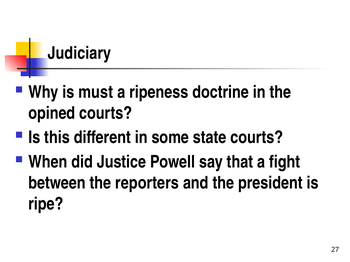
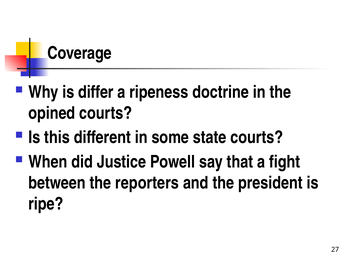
Judiciary: Judiciary -> Coverage (79, 53)
must: must -> differ (96, 92)
